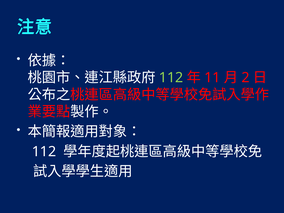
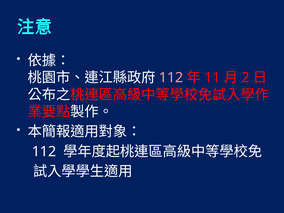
112 colour: light green -> pink (171, 78)
